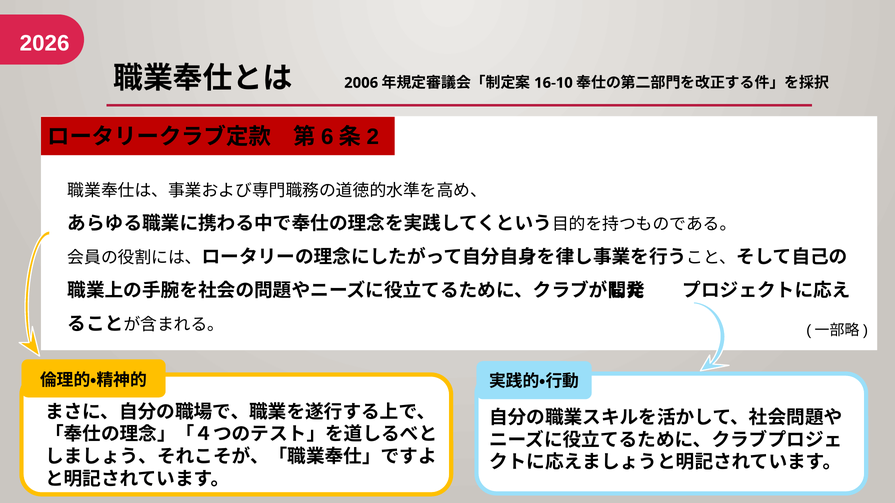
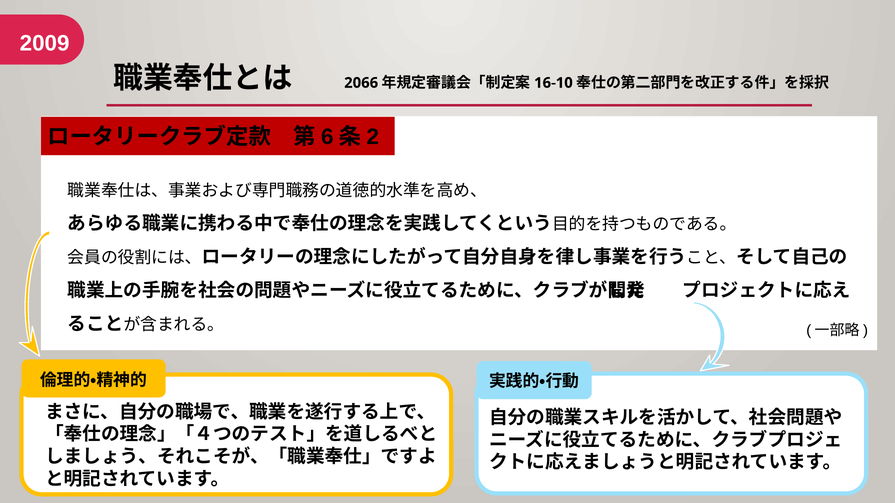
2026: 2026 -> 2009 (45, 43)
2006: 2006 -> 2066 (361, 83)
